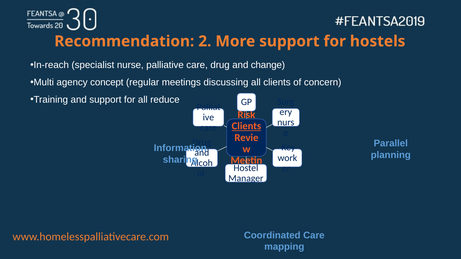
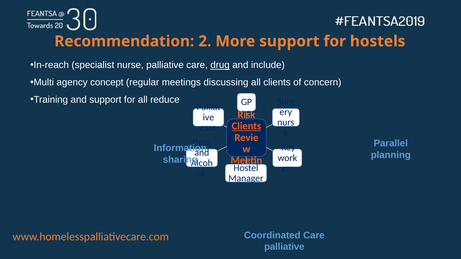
drug underline: none -> present (220, 65)
change: change -> include (268, 65)
mapping: mapping -> palliative (284, 247)
